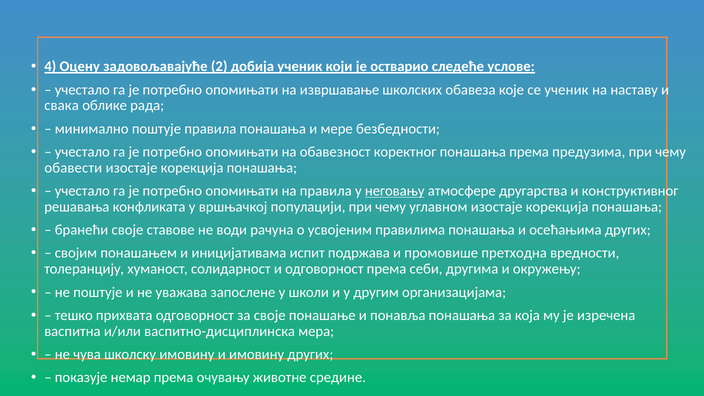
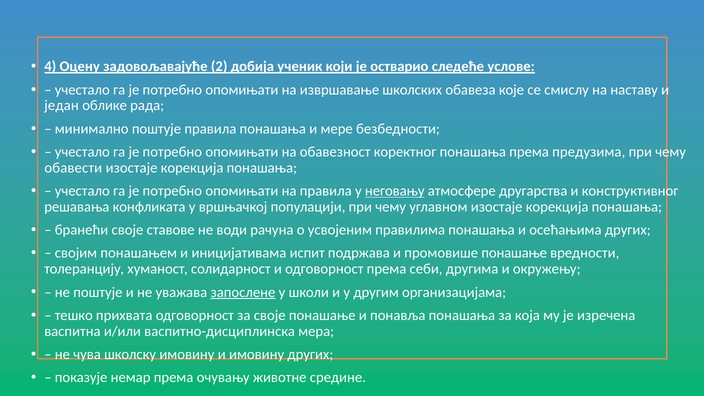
се ученик: ученик -> смислу (567, 90)
свака: свака -> један (62, 106)
промовише претходна: претходна -> понашање (514, 253)
запослене underline: none -> present (243, 292)
